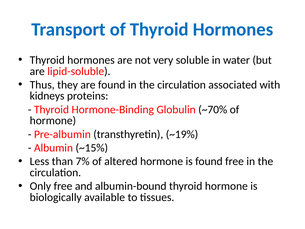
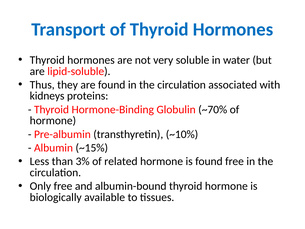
~19%: ~19% -> ~10% (182, 134)
7%: 7% -> 3% (83, 161)
altered: altered -> related (121, 161)
